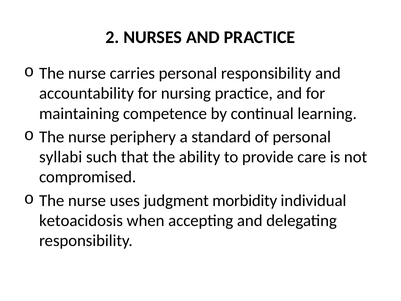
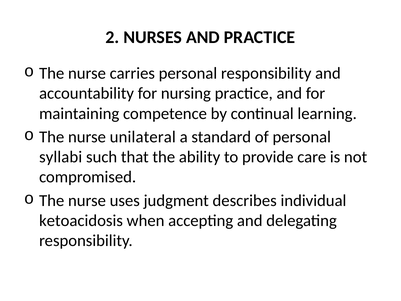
periphery: periphery -> unilateral (143, 137)
morbidity: morbidity -> describes (245, 200)
